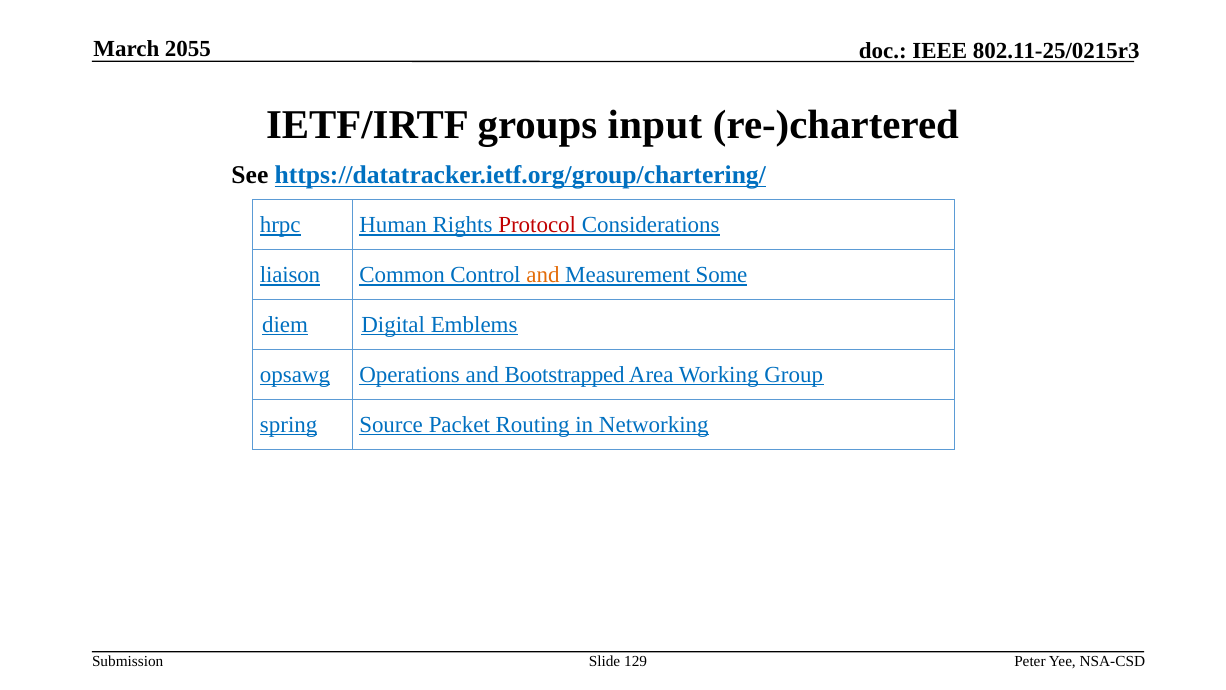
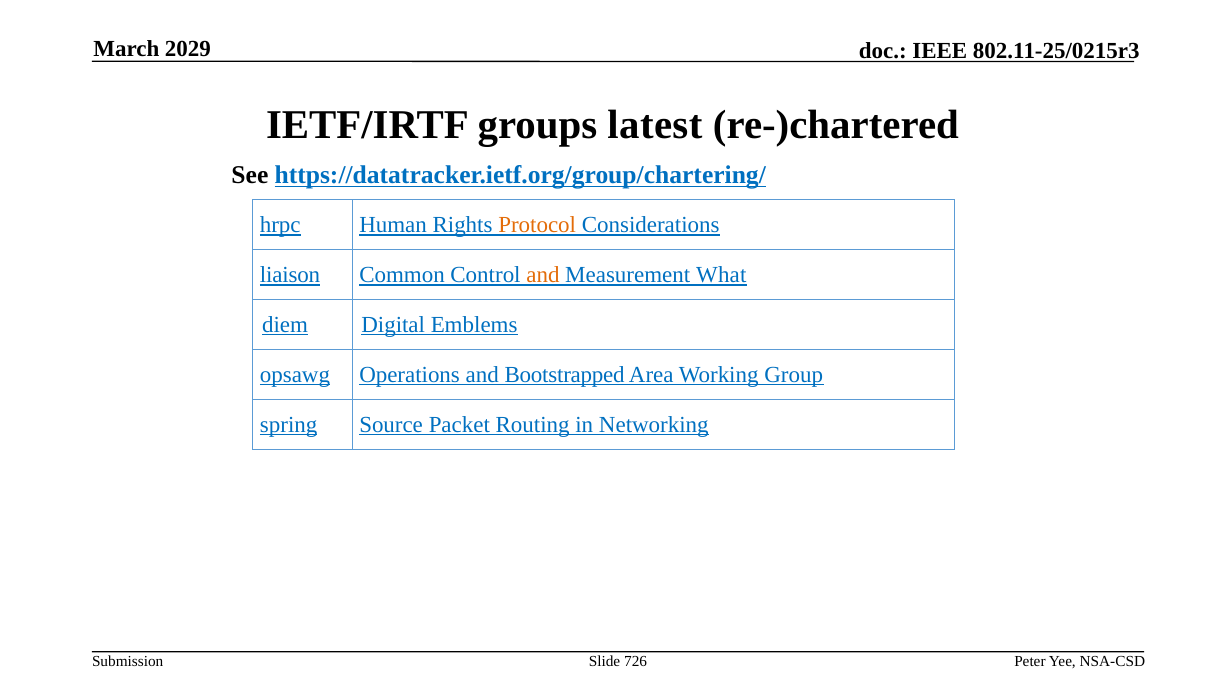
2055: 2055 -> 2029 (188, 49)
input: input -> latest (655, 125)
Protocol colour: red -> orange (537, 225)
Some: Some -> What (721, 275)
129: 129 -> 726 (636, 661)
